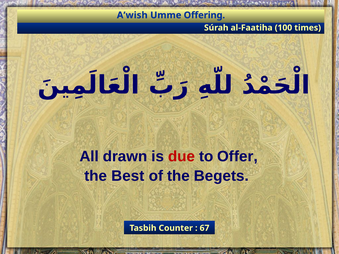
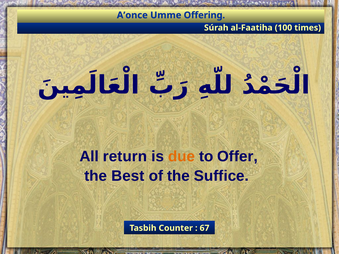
A’wish: A’wish -> A’once (132, 15)
drawn: drawn -> return (125, 157)
due colour: red -> orange (182, 157)
Begets: Begets -> Suffice (221, 176)
